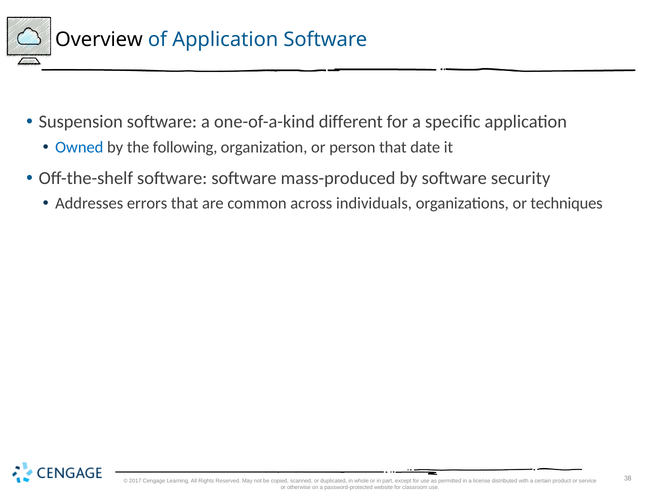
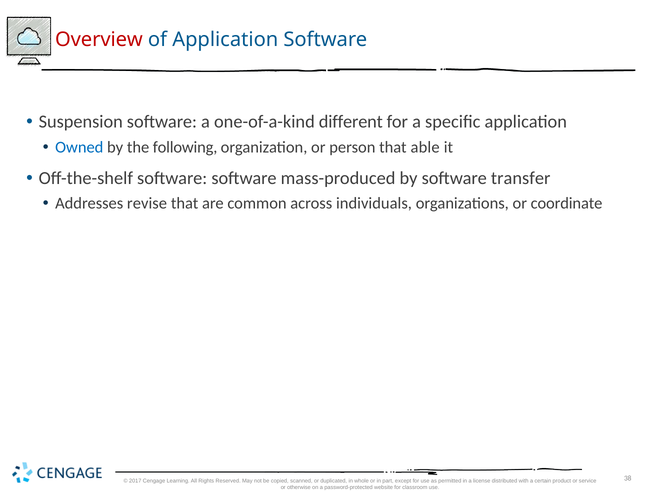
Overview colour: black -> red (99, 39)
date: date -> able (425, 147)
security: security -> transfer (521, 178)
errors: errors -> revise (147, 203)
techniques: techniques -> coordinate (567, 203)
